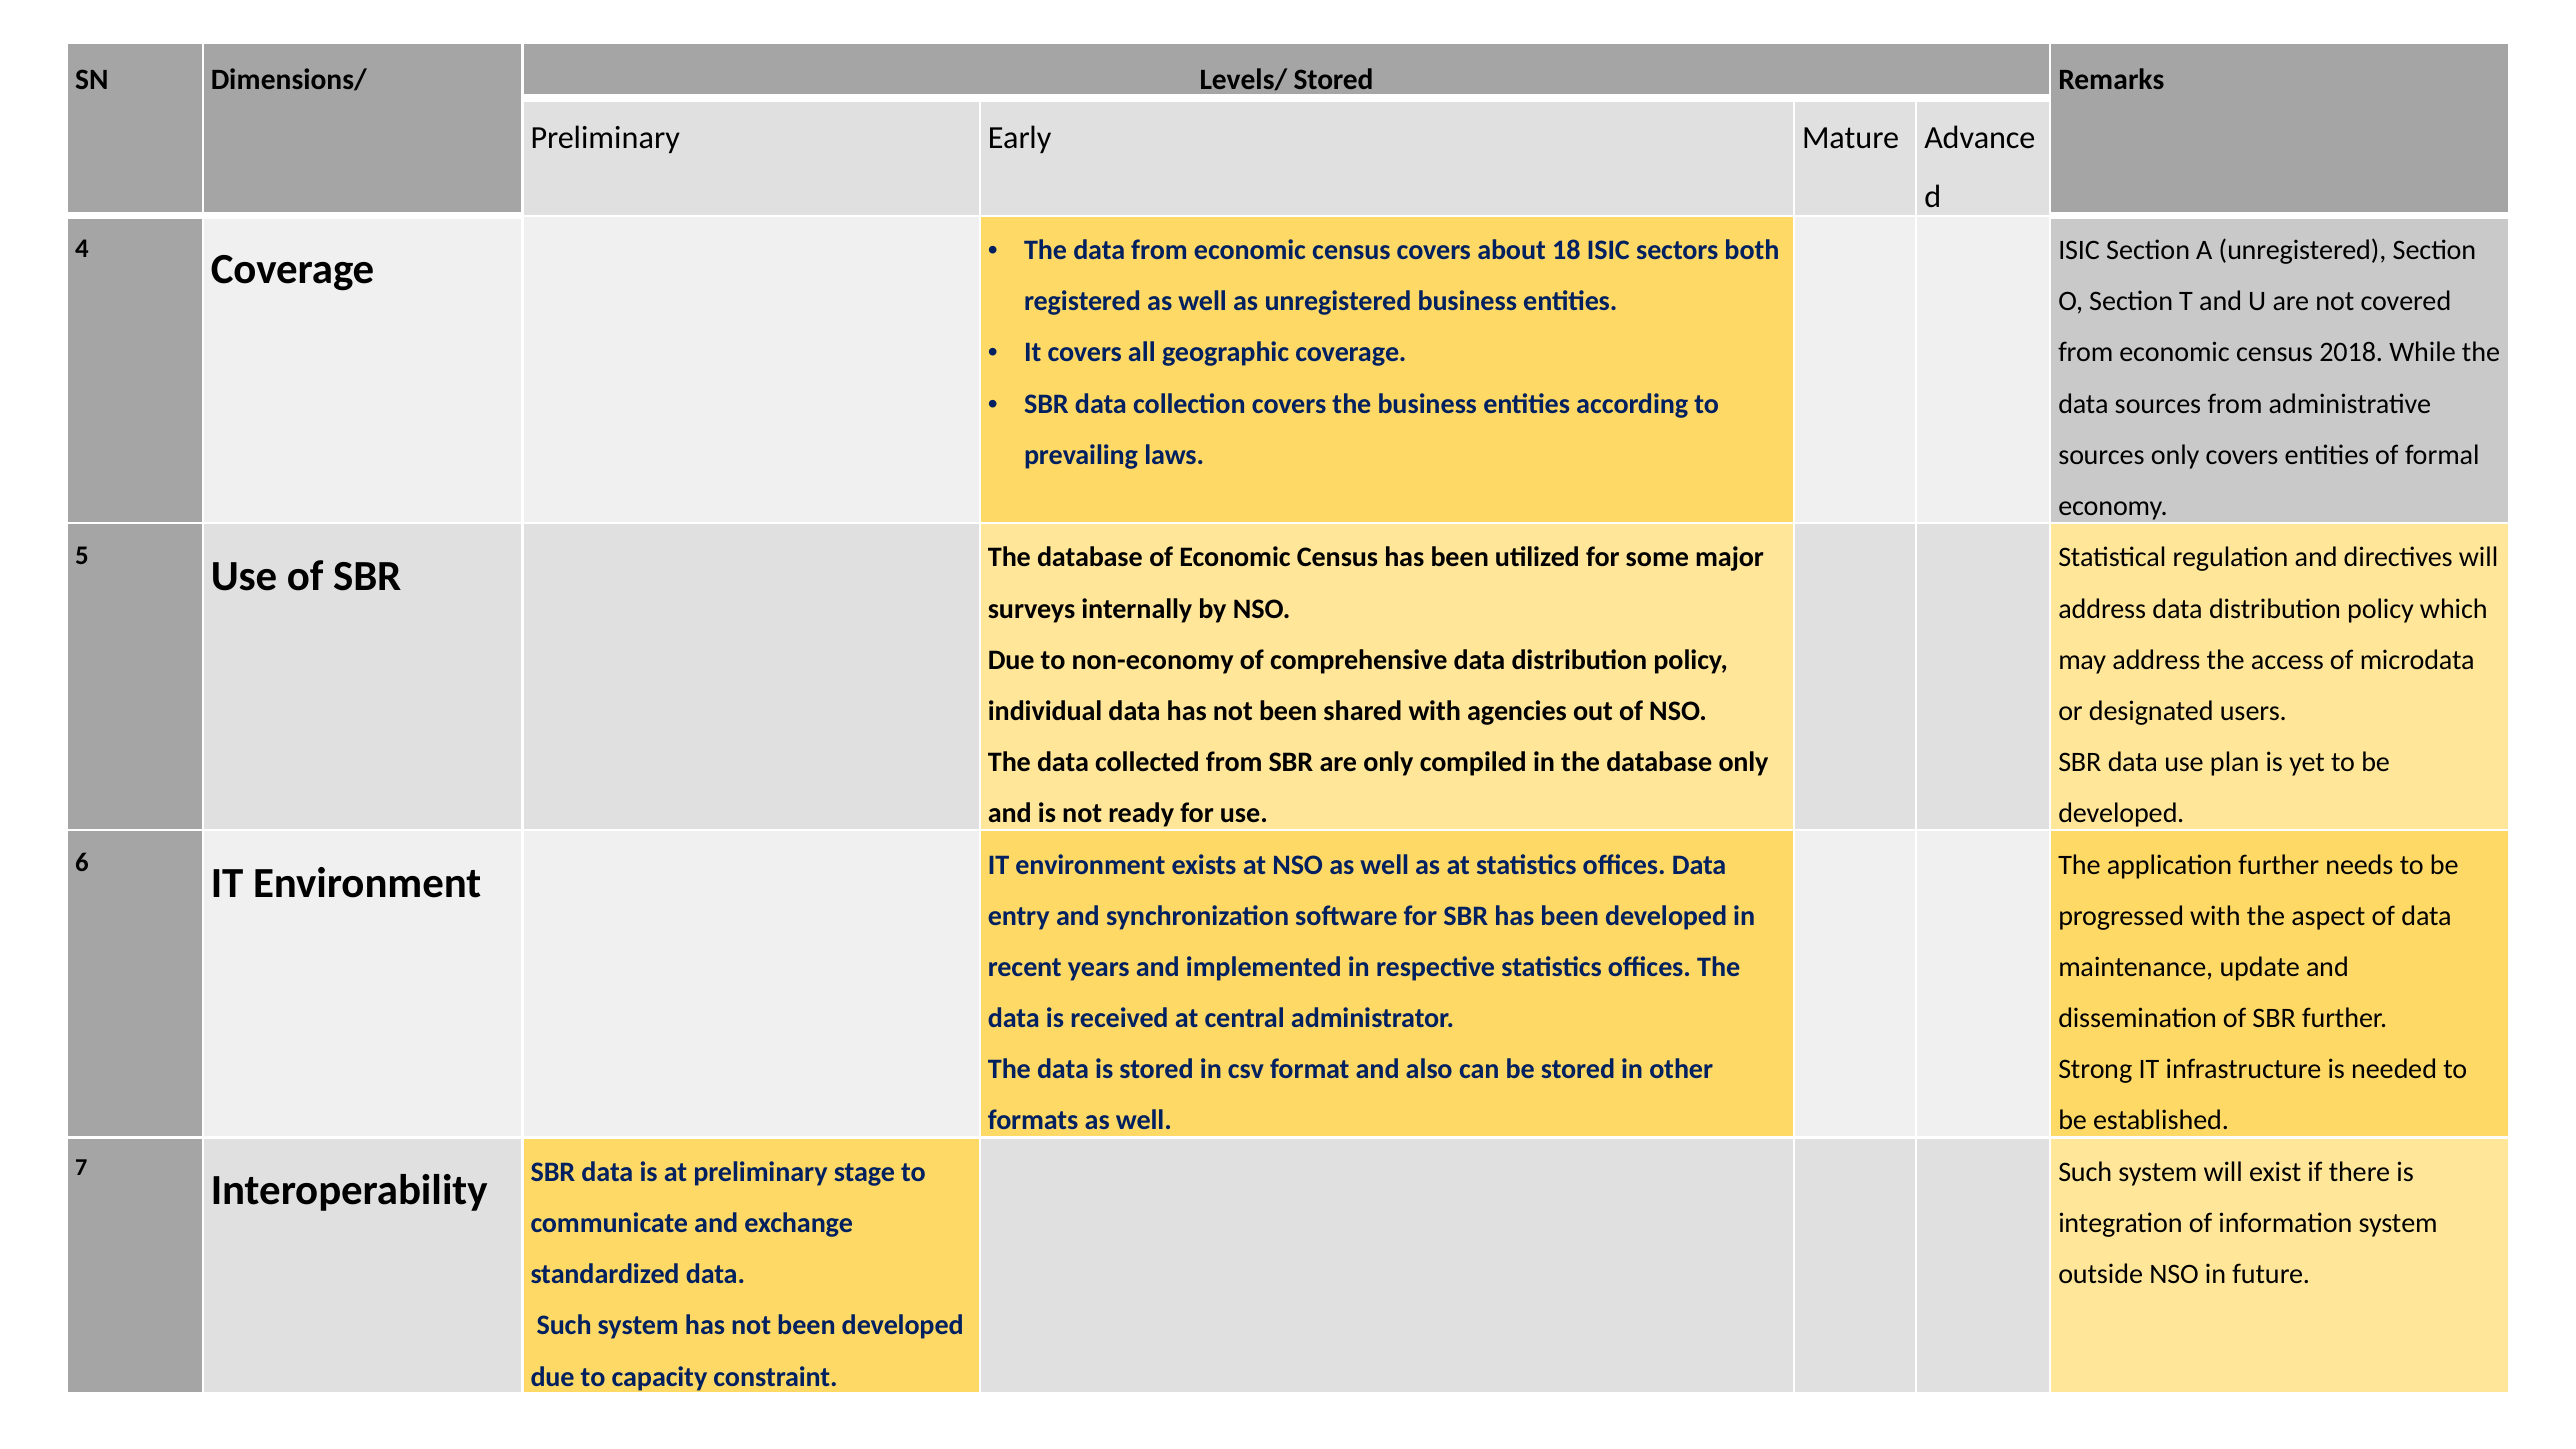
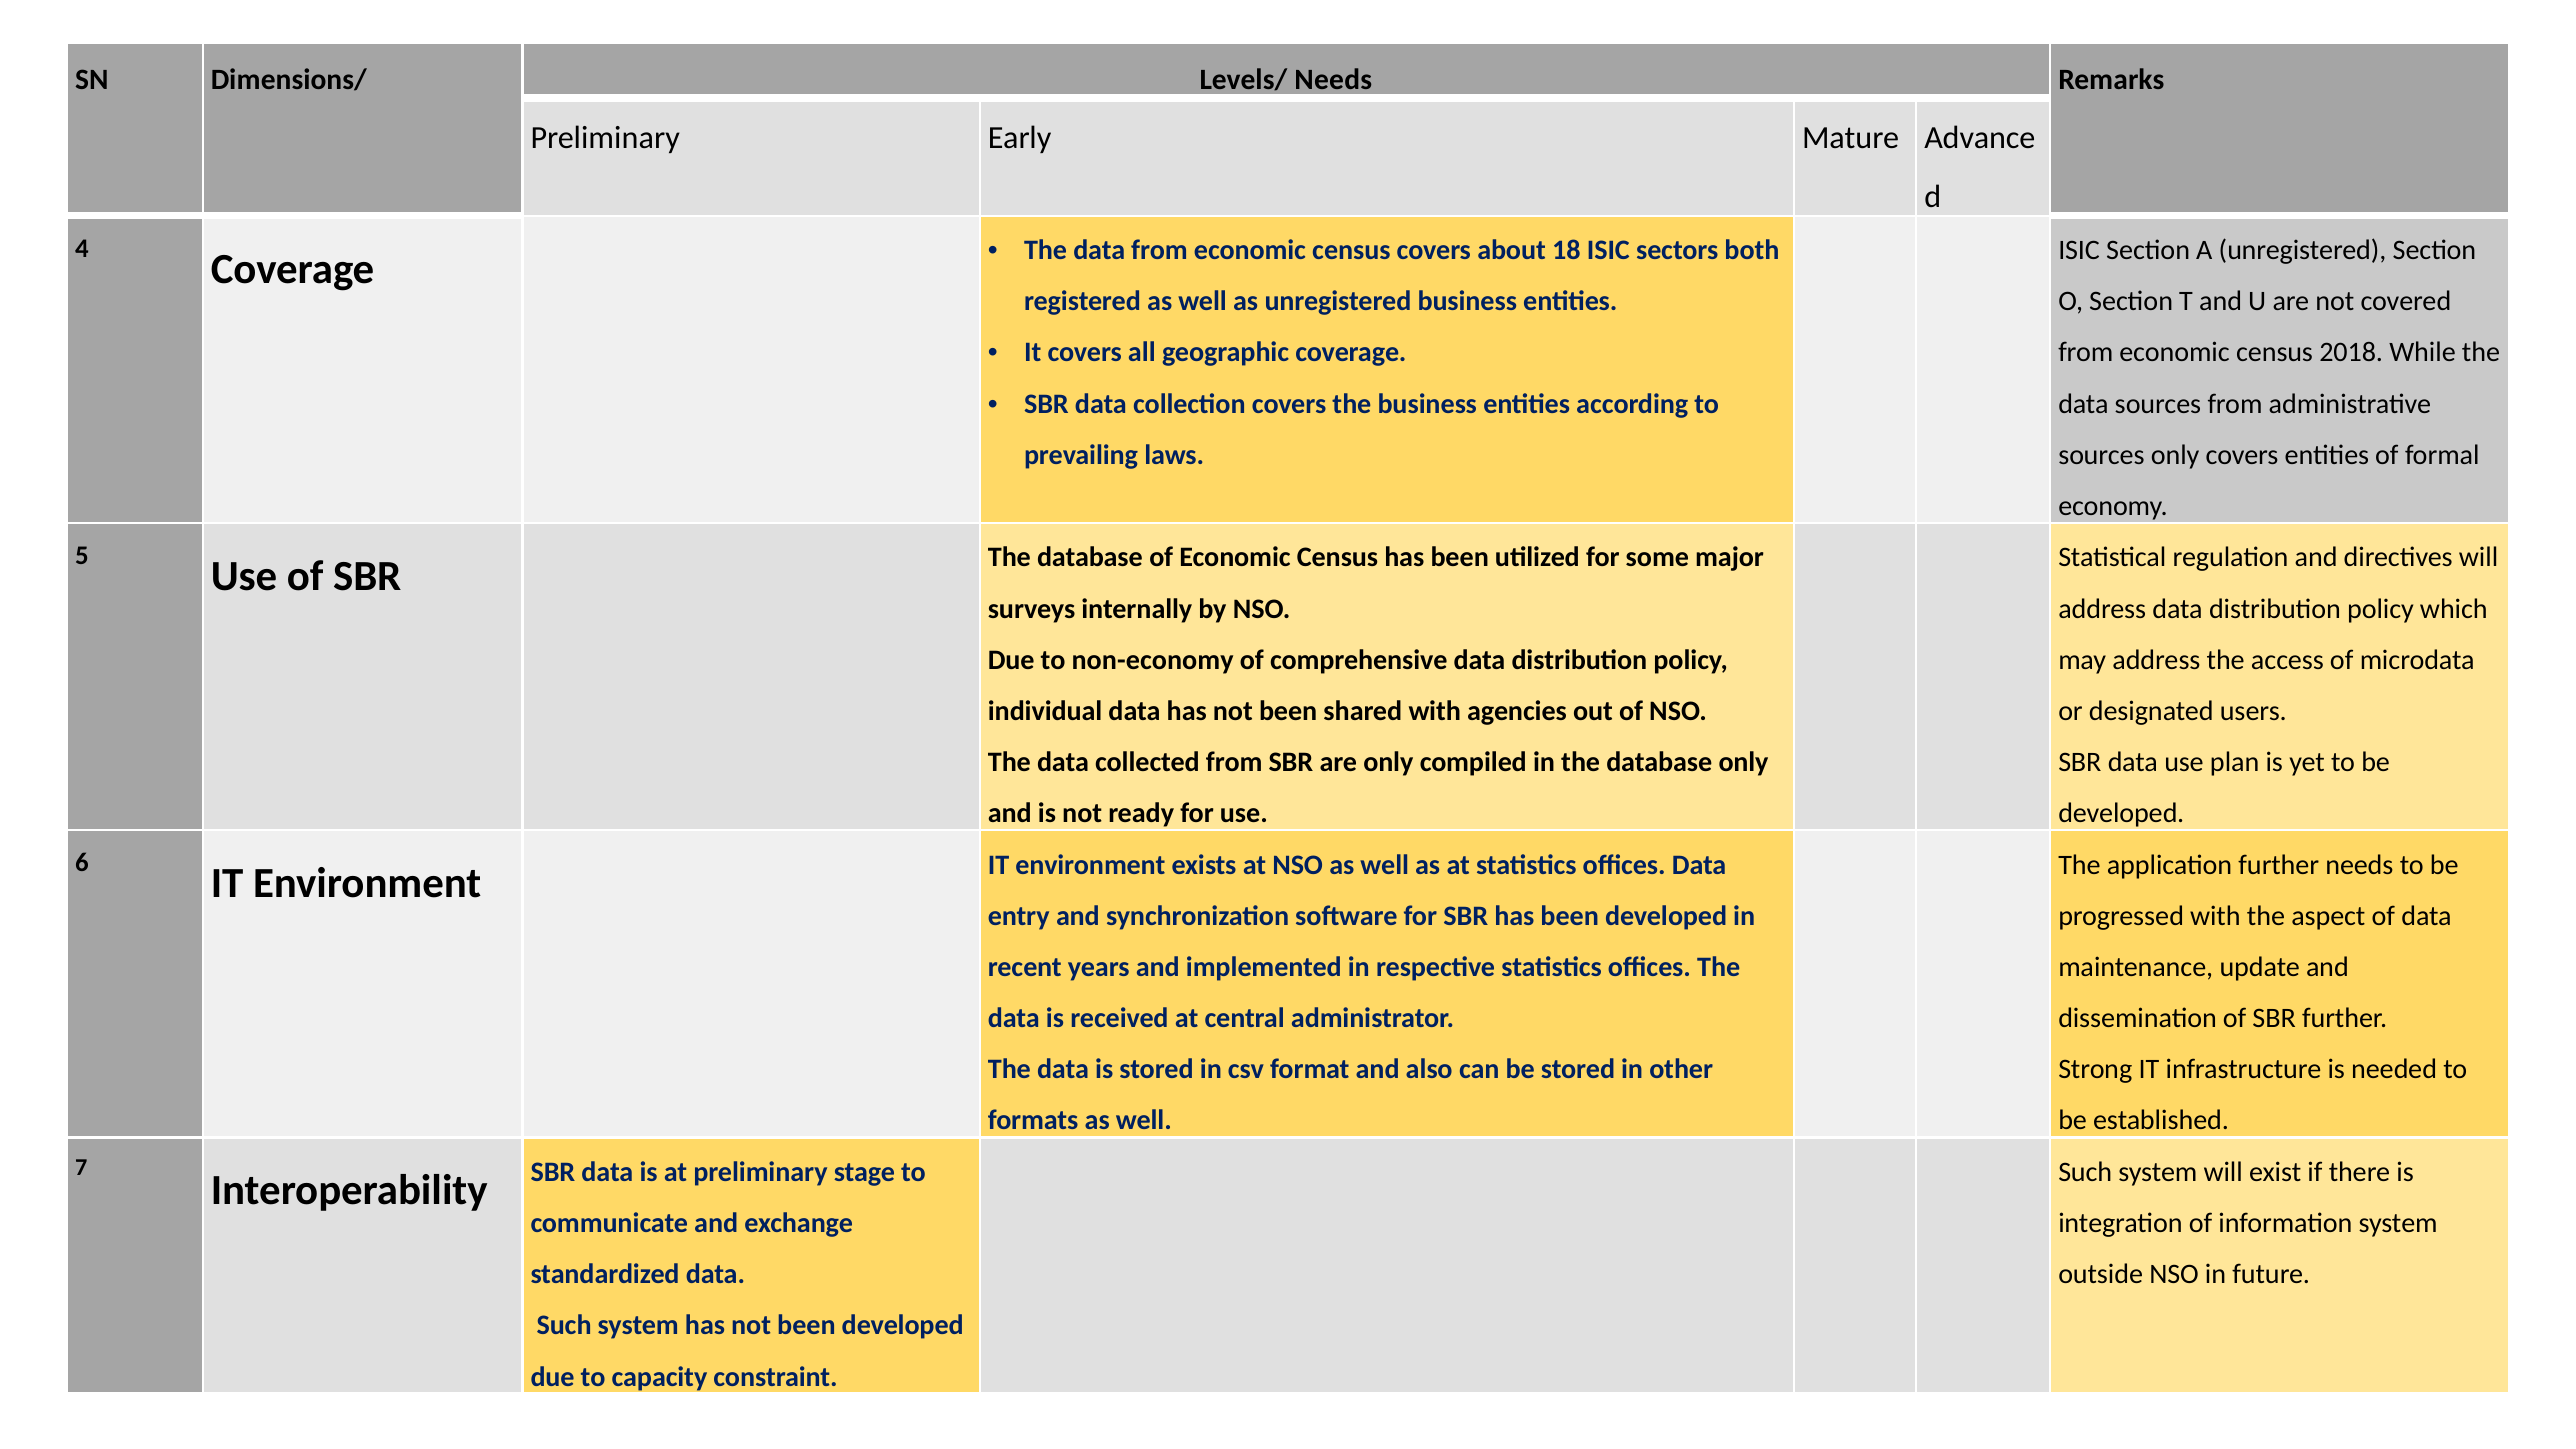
Levels/ Stored: Stored -> Needs (1333, 80)
